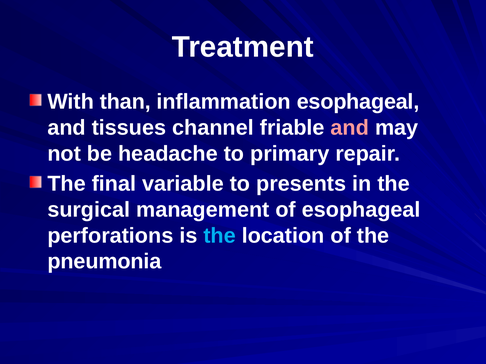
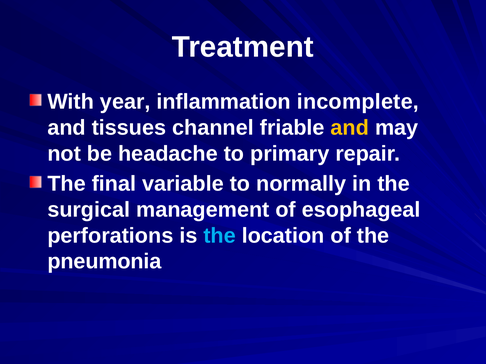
than: than -> year (125, 102)
inflammation esophageal: esophageal -> incomplete (358, 102)
and colour: pink -> yellow (350, 128)
presents: presents -> normally (301, 184)
